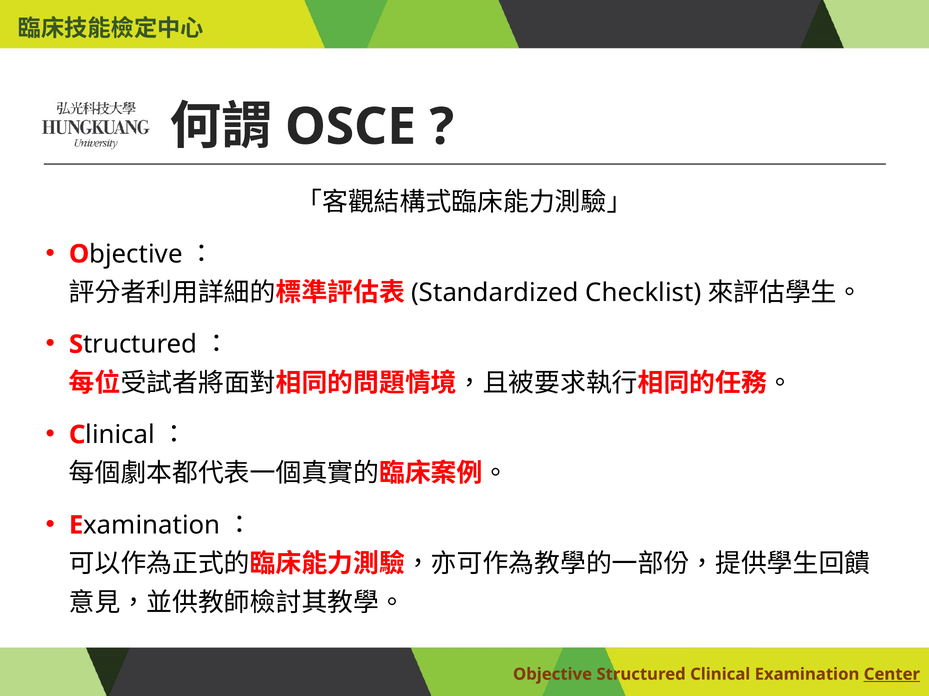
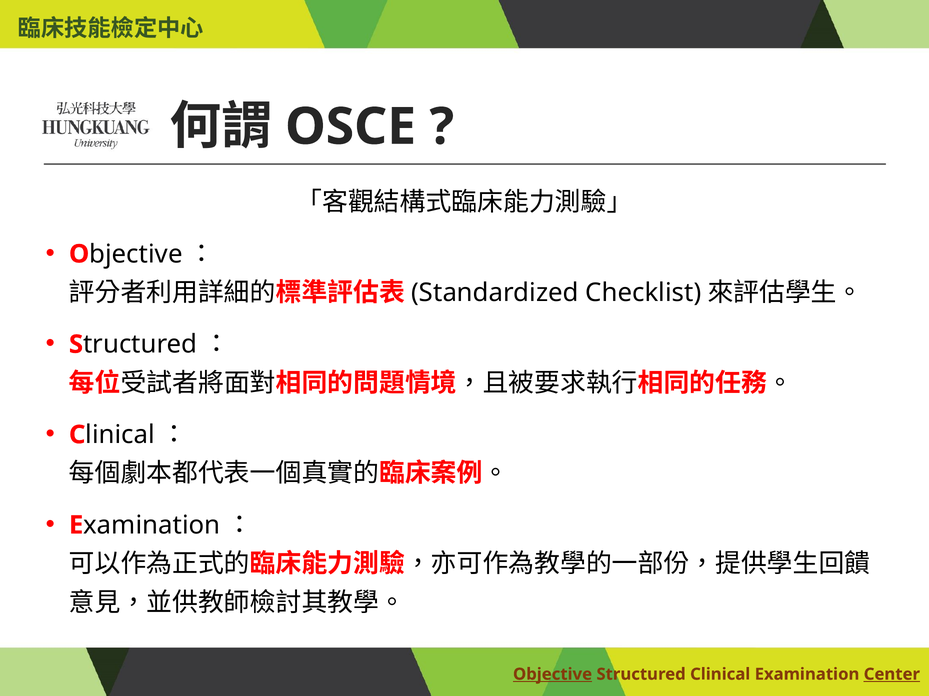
Objective underline: none -> present (553, 675)
